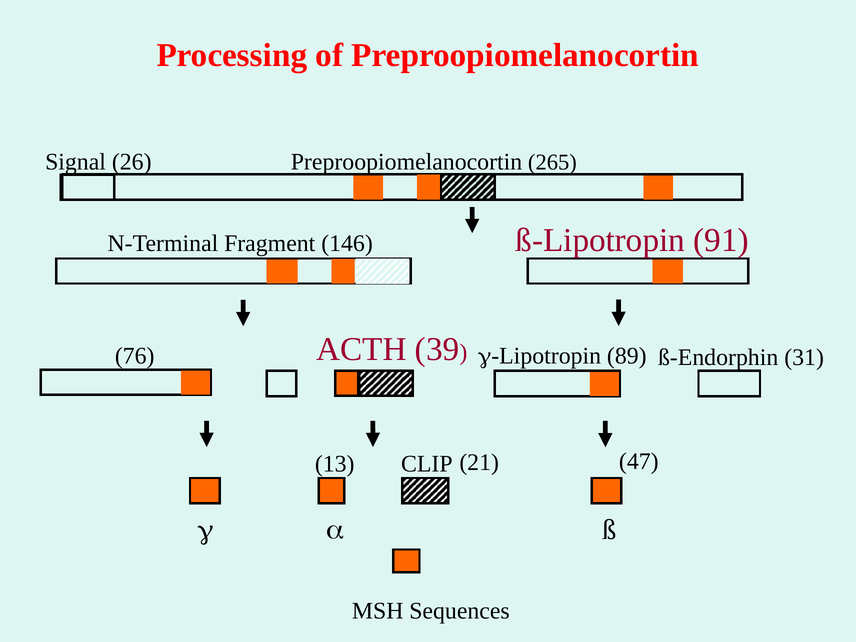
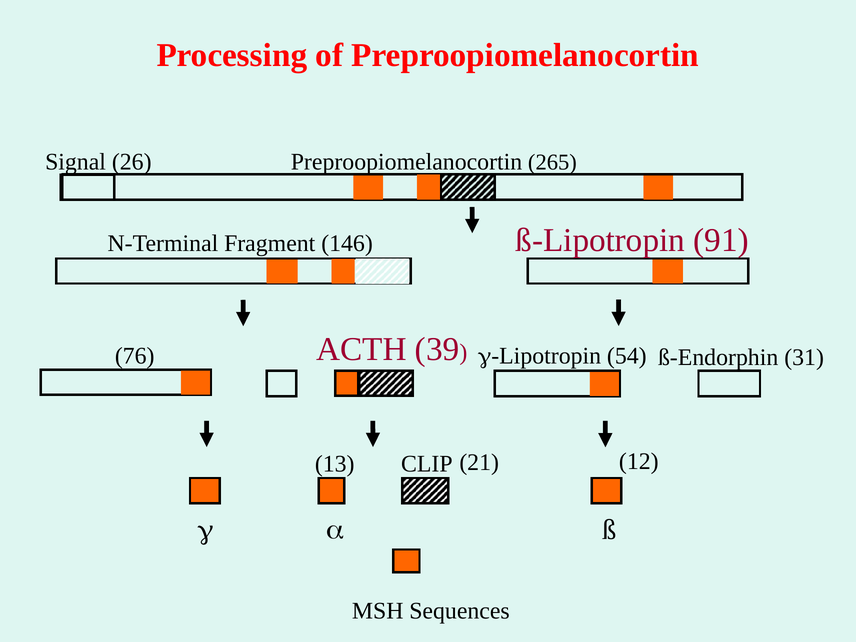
89: 89 -> 54 (627, 356)
47: 47 -> 12 (639, 461)
